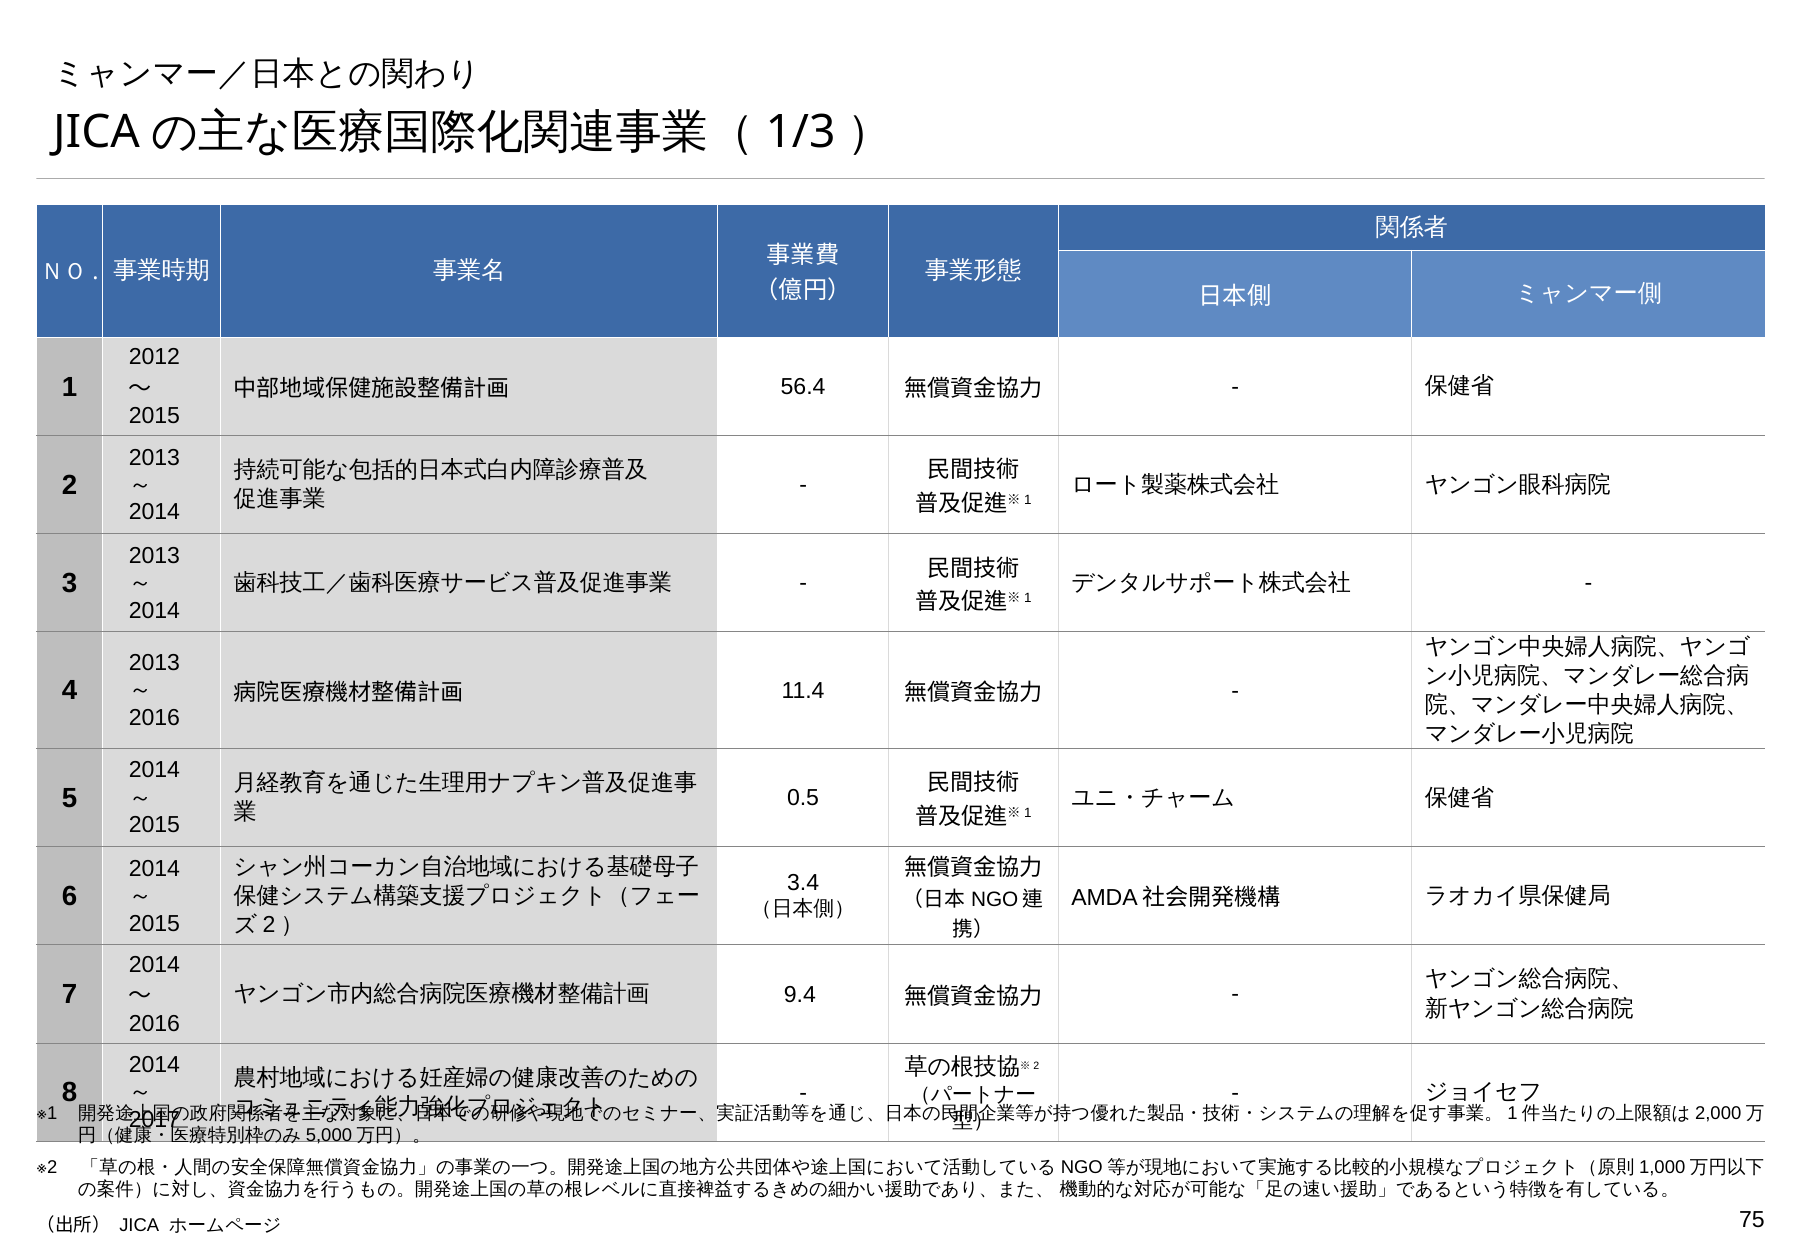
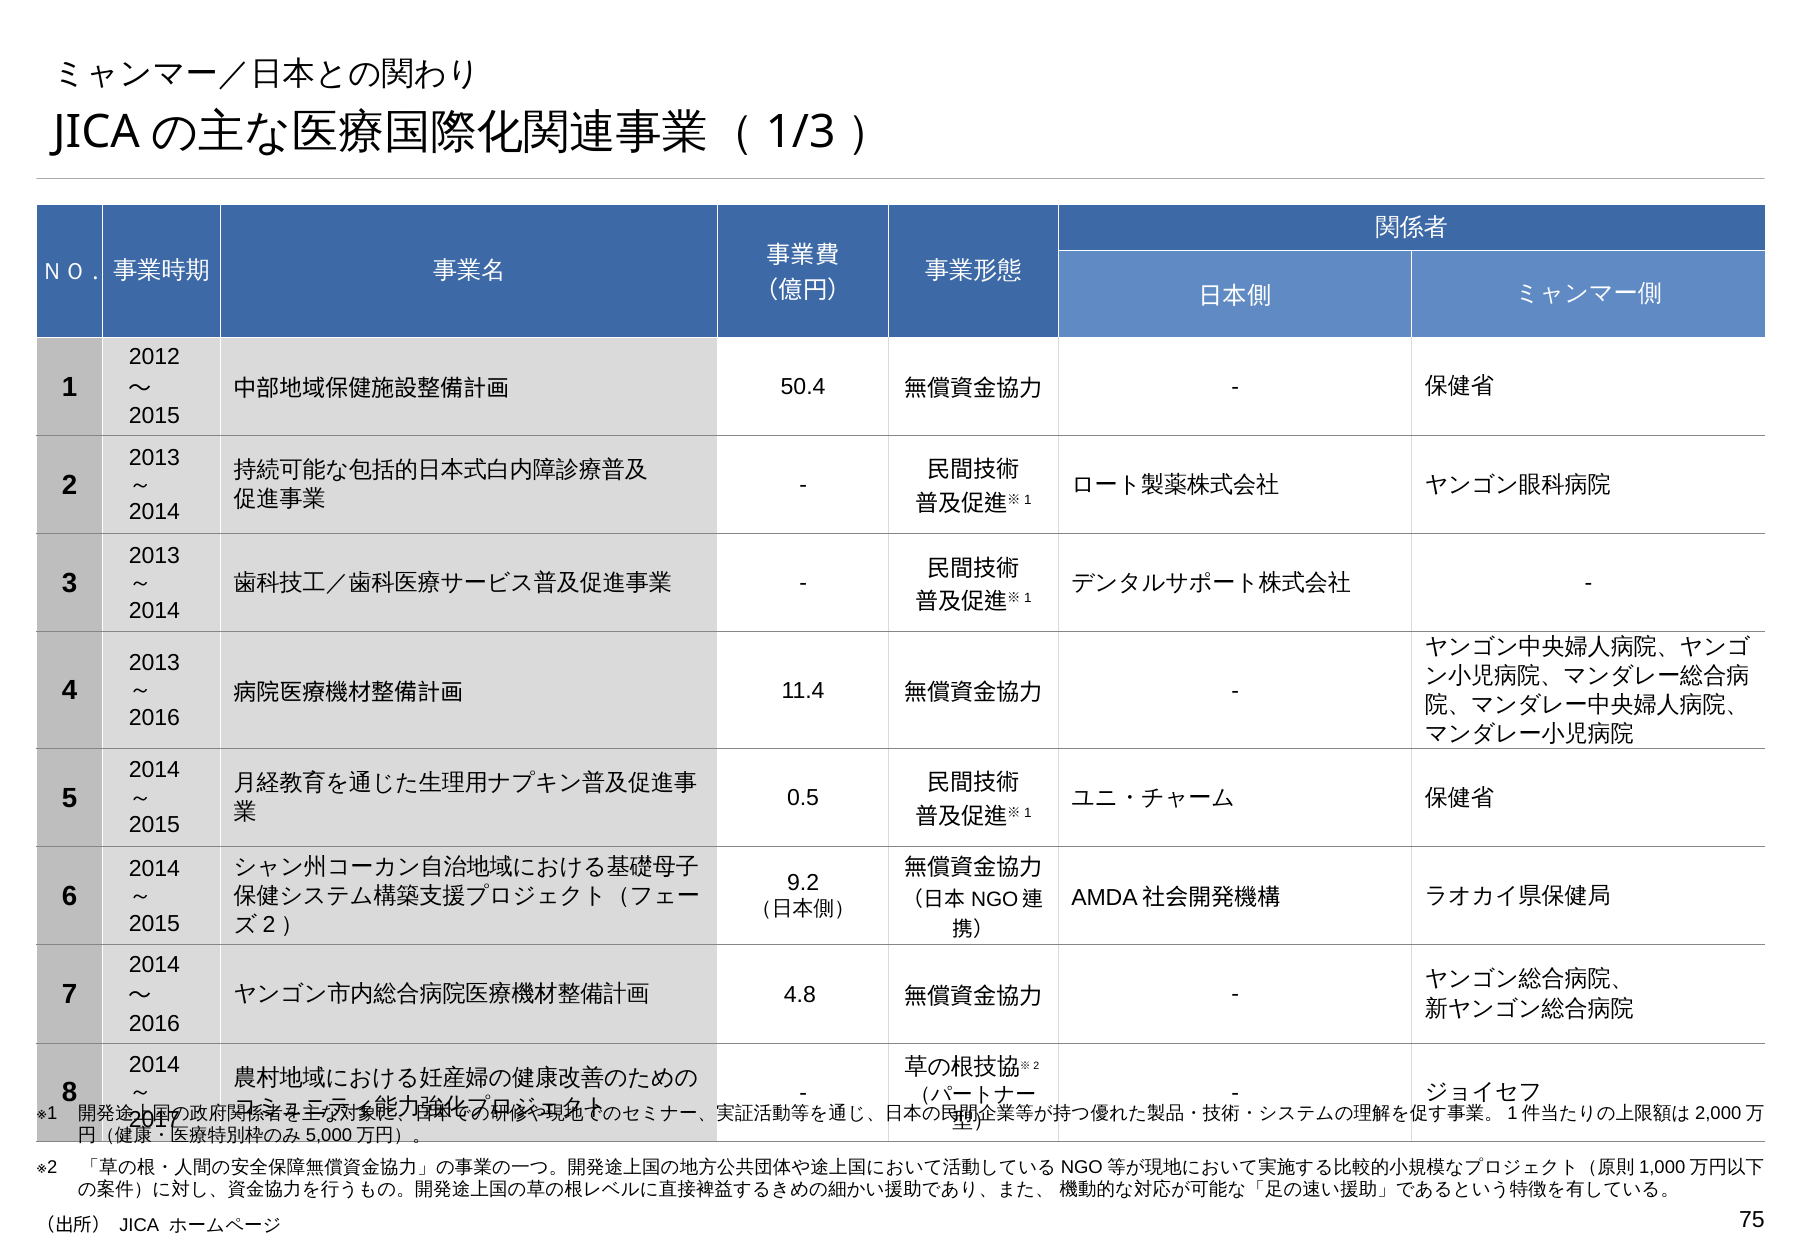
56.4: 56.4 -> 50.4 (803, 387)
3.4: 3.4 -> 9.2 (803, 883)
9.4: 9.4 -> 4.8 (800, 995)
